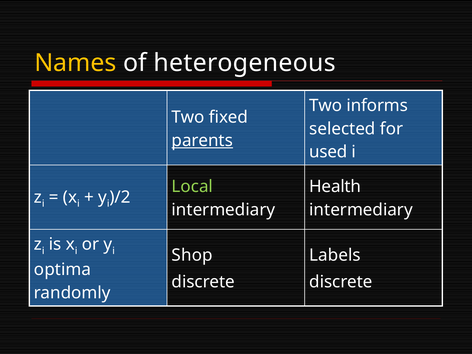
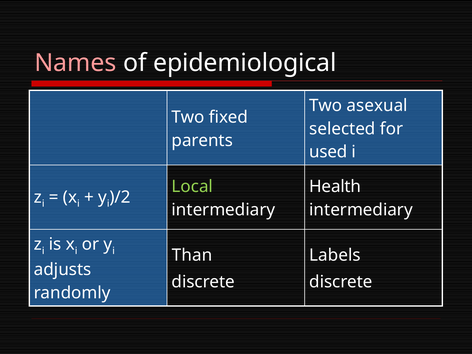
Names colour: yellow -> pink (75, 63)
heterogeneous: heterogeneous -> epidemiological (245, 63)
informs: informs -> asexual (377, 105)
parents underline: present -> none (202, 140)
Shop: Shop -> Than (192, 255)
optima: optima -> adjusts (63, 270)
